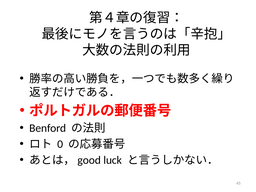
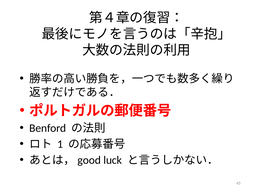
0: 0 -> 1 (60, 144)
